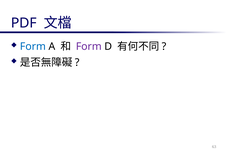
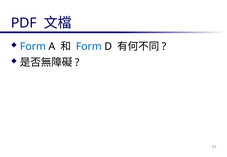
Form colour: purple -> blue (89, 46)
